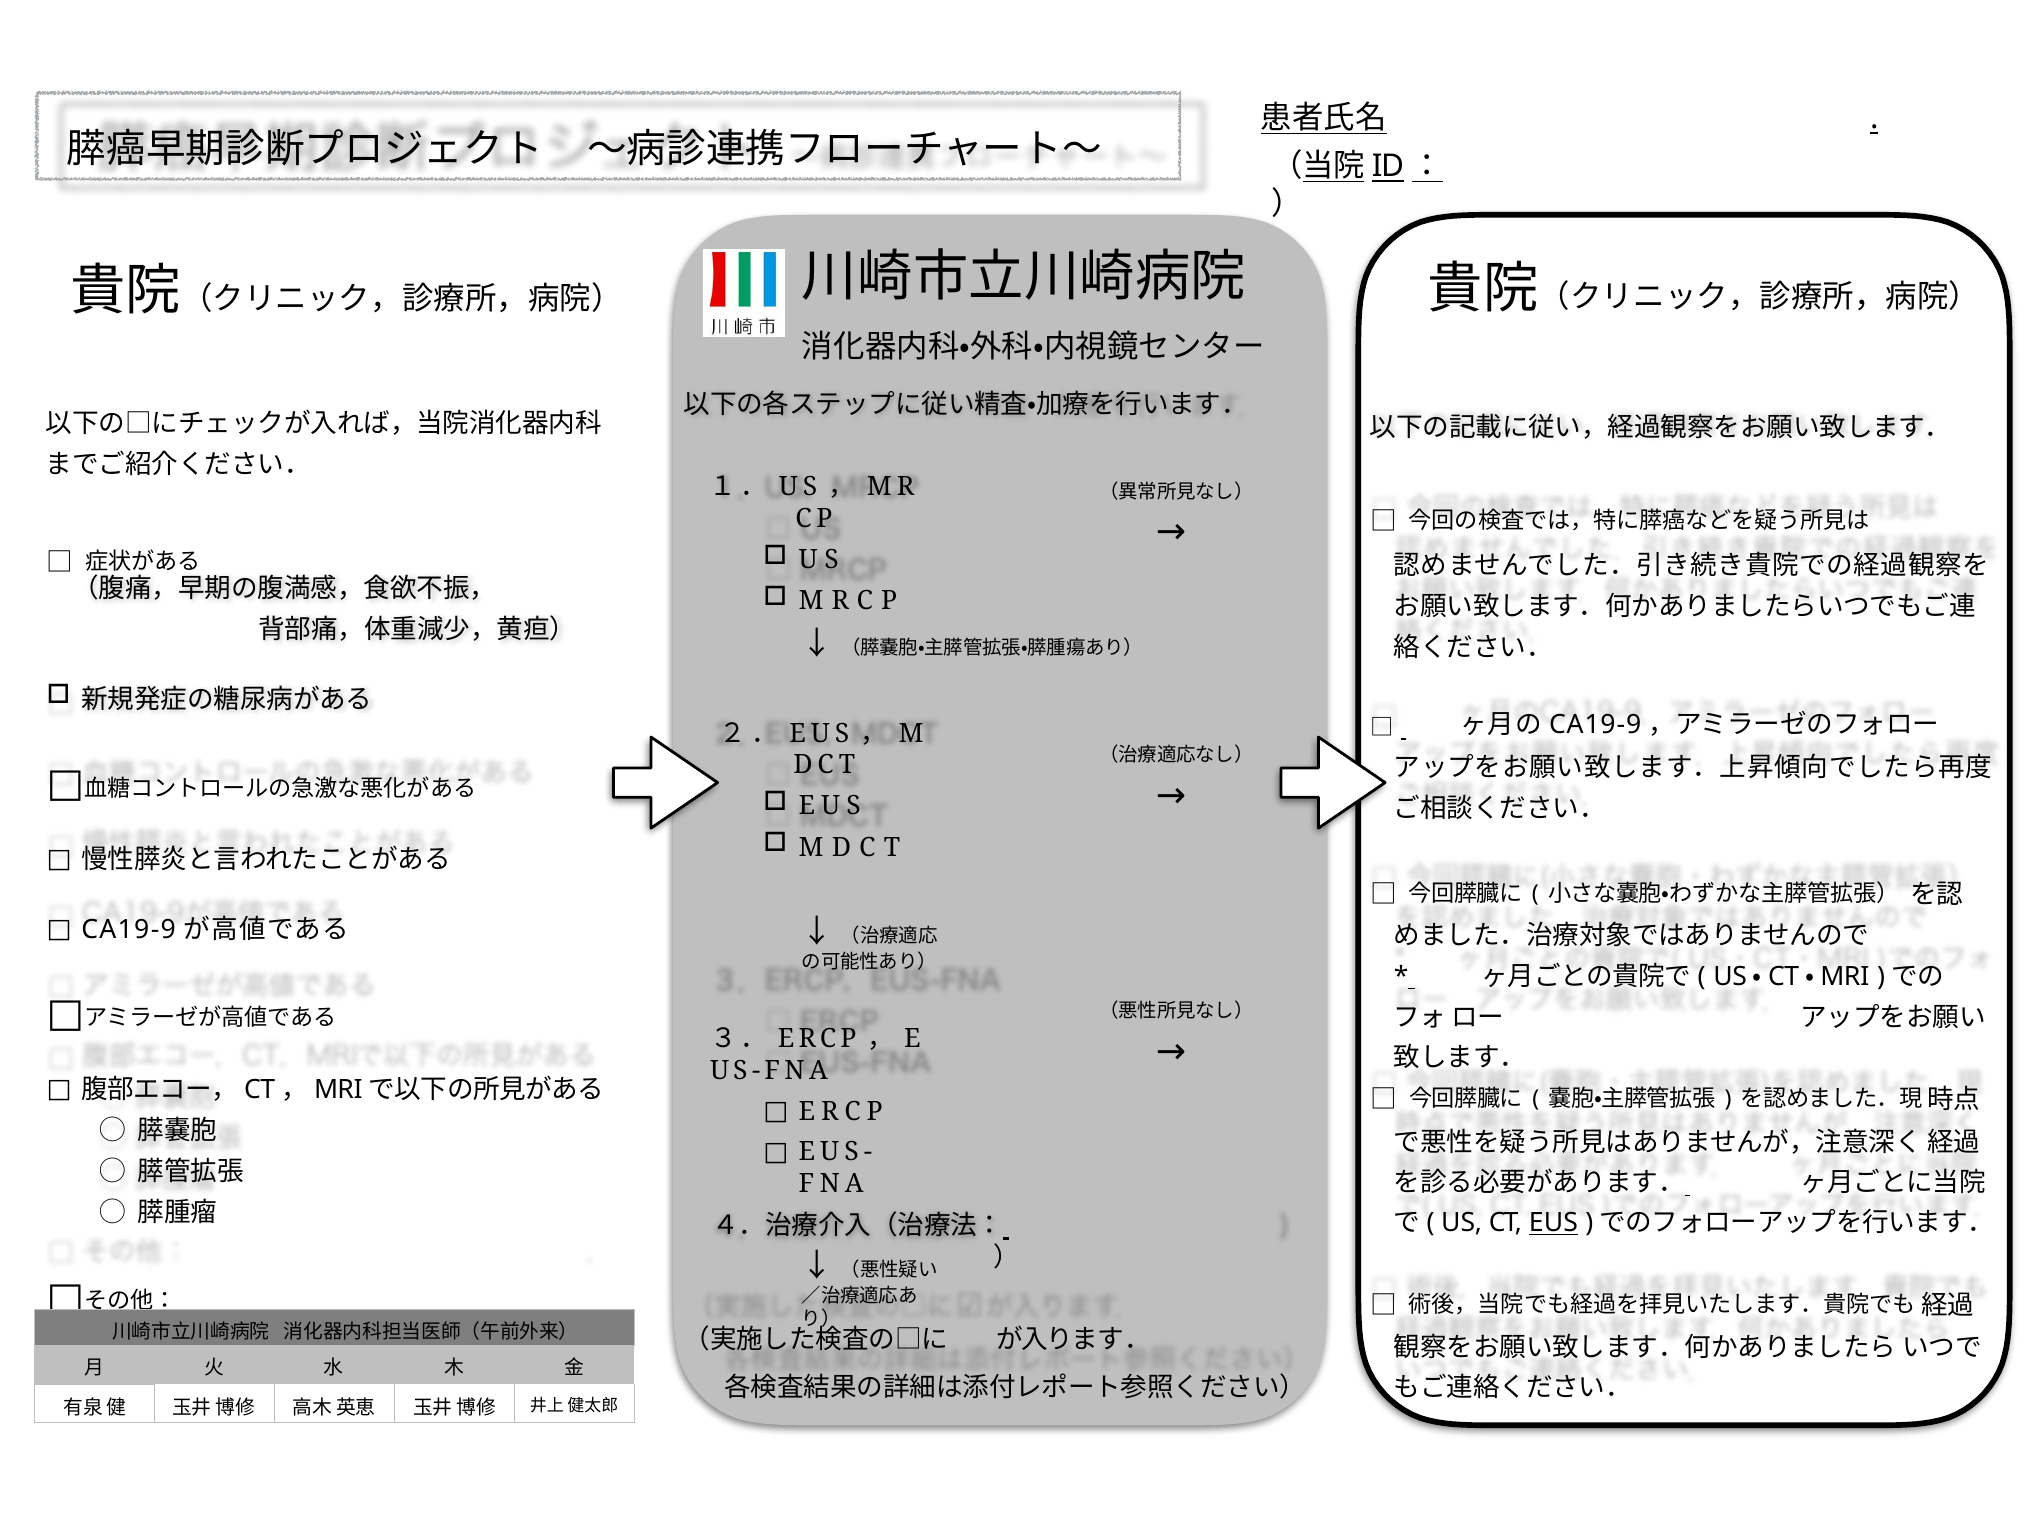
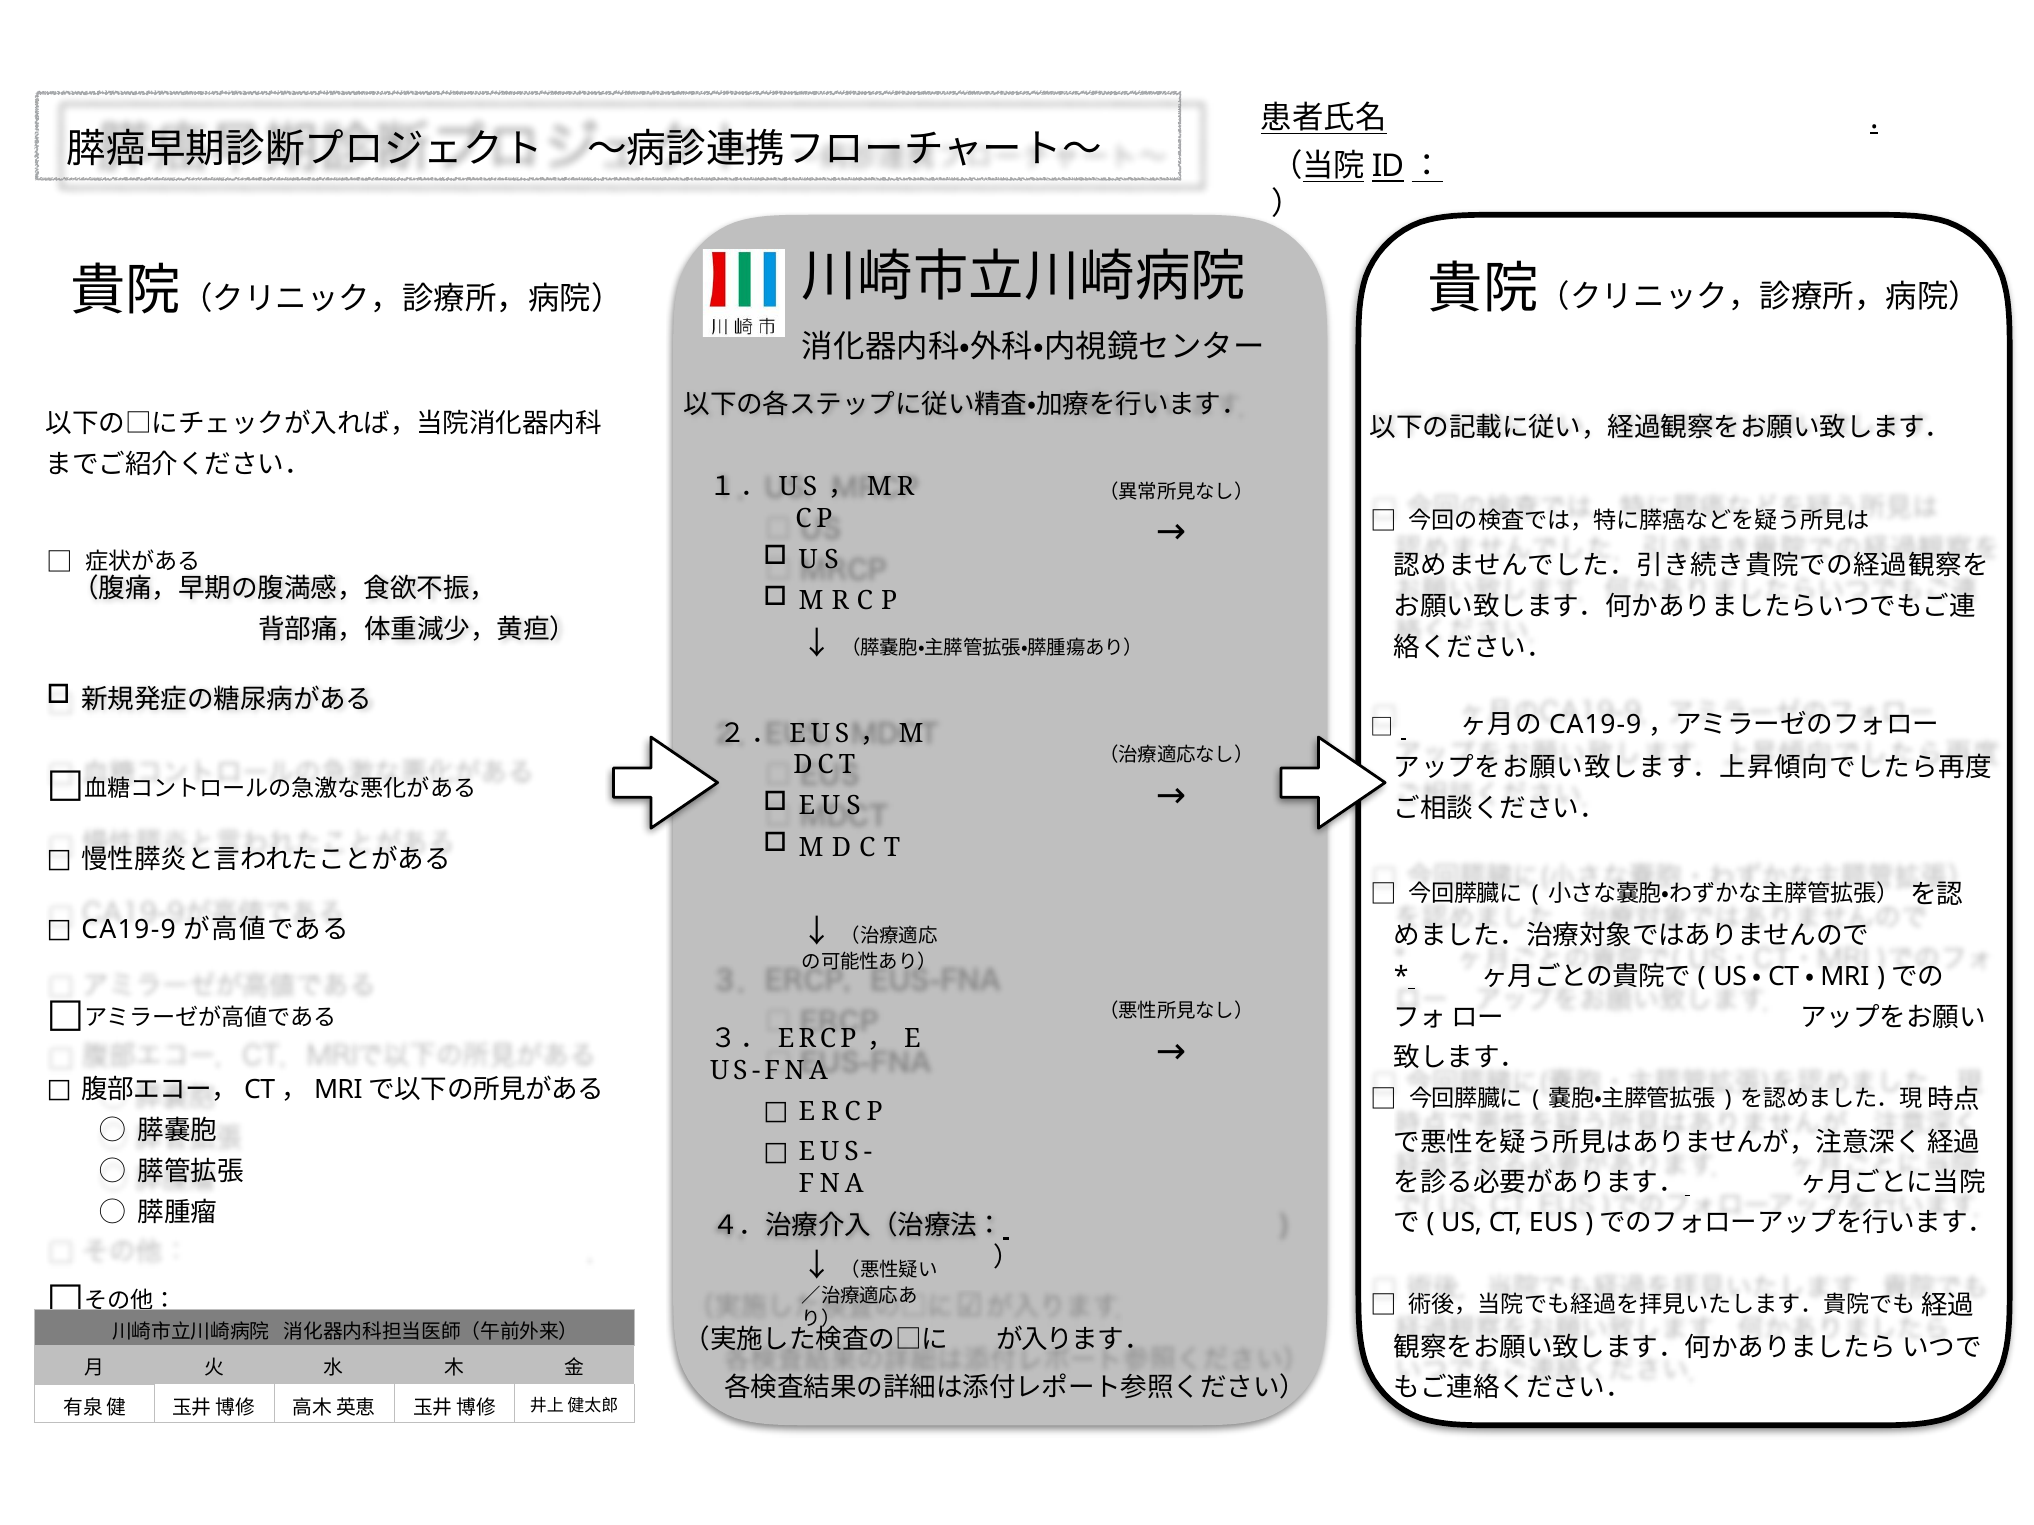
EUS underline: present -> none (1553, 1223)
